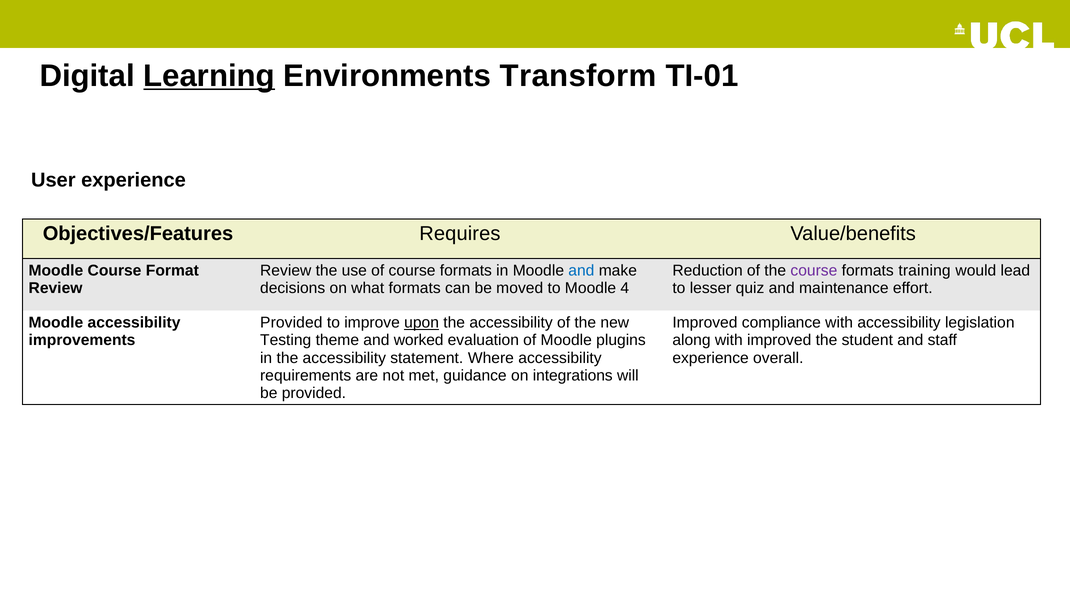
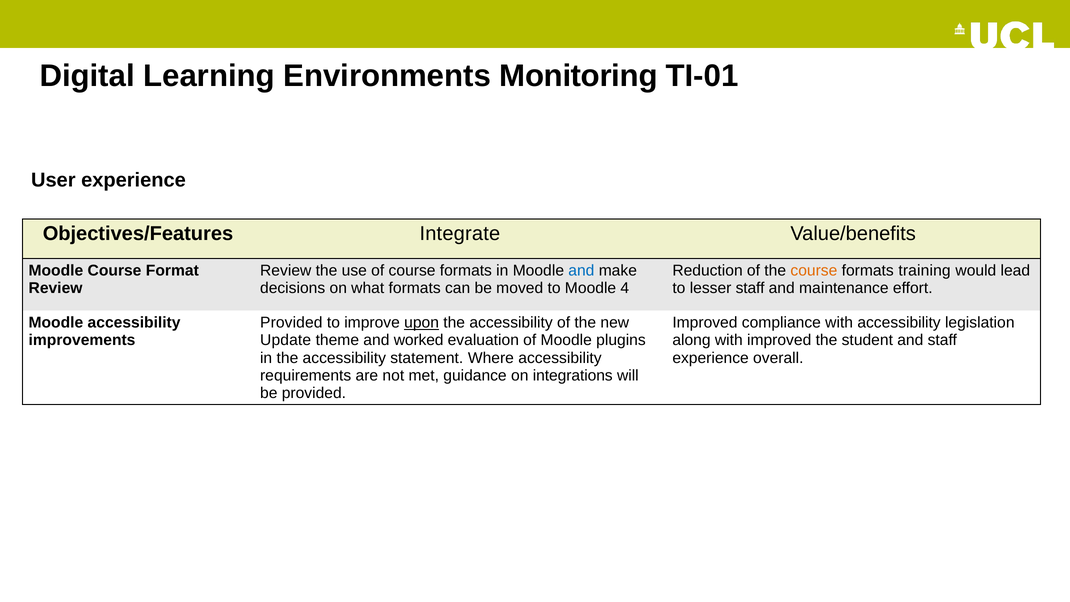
Learning underline: present -> none (209, 76)
Transform: Transform -> Monitoring (578, 76)
Requires: Requires -> Integrate (460, 234)
course colour: purple -> orange (814, 270)
lesser quiz: quiz -> staff (750, 288)
Testing: Testing -> Update (286, 340)
